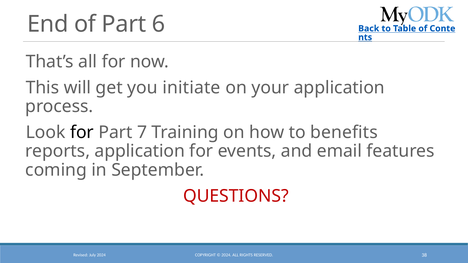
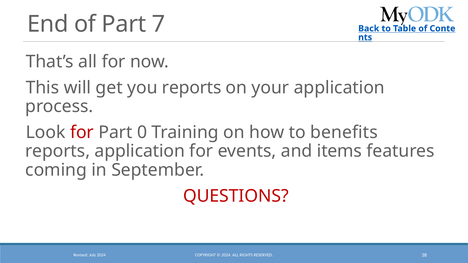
6: 6 -> 7 (158, 24)
you initiate: initiate -> reports (192, 88)
for colour: black -> red (82, 132)
7: 7 -> 0 (142, 132)
email: email -> items (339, 151)
